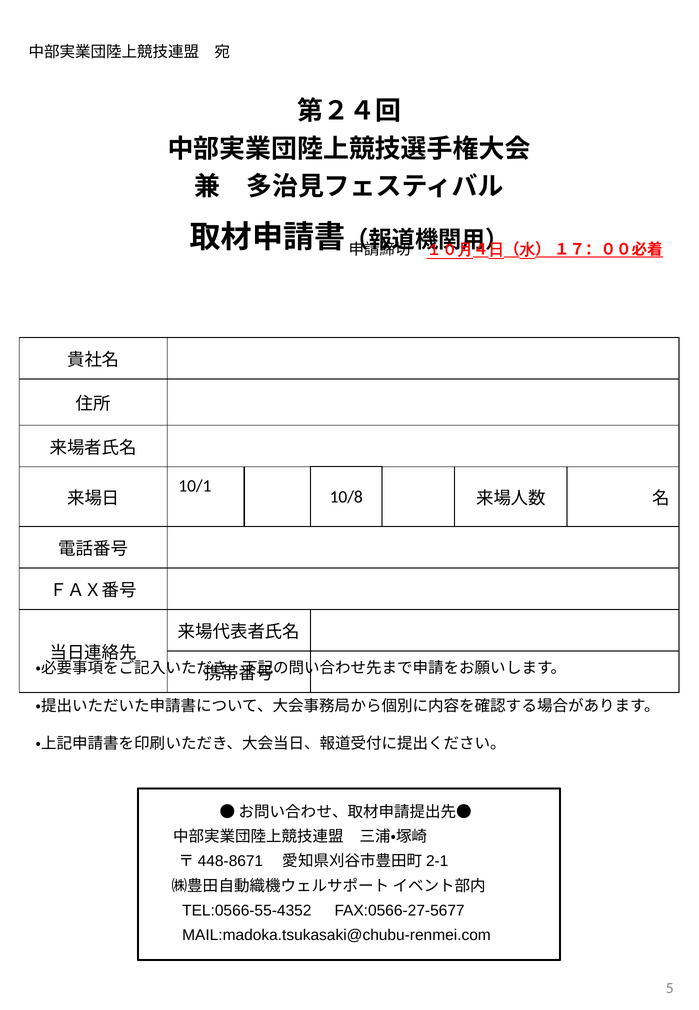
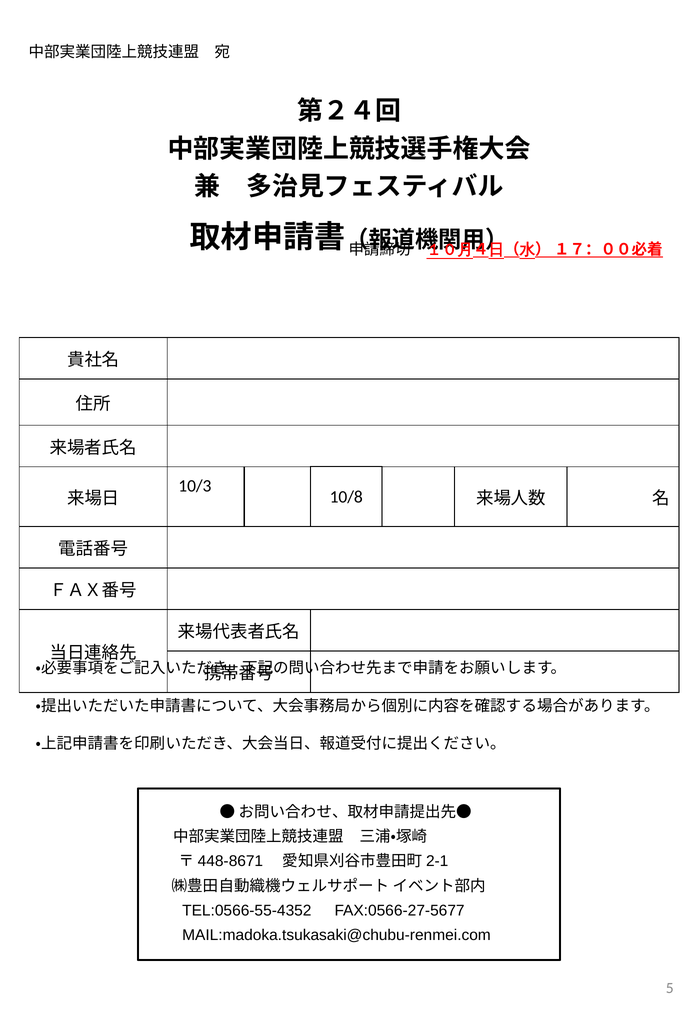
10/1: 10/1 -> 10/3 (195, 486)
